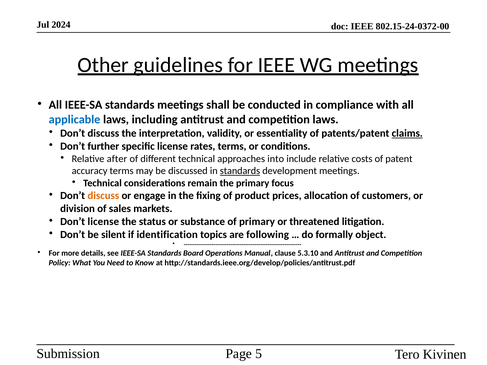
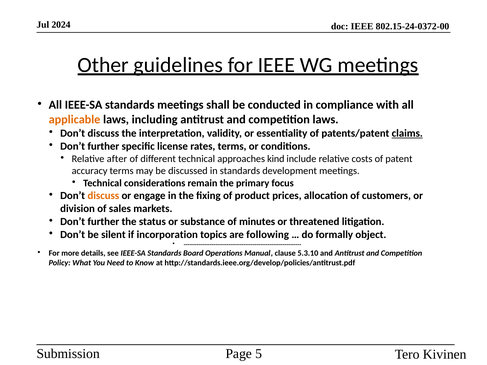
applicable colour: blue -> orange (75, 120)
into: into -> kind (276, 159)
standards underline: present -> none (240, 171)
license: license -> further (103, 222)
of primary: primary -> minutes (257, 222)
identification: identification -> incorporation (167, 235)
